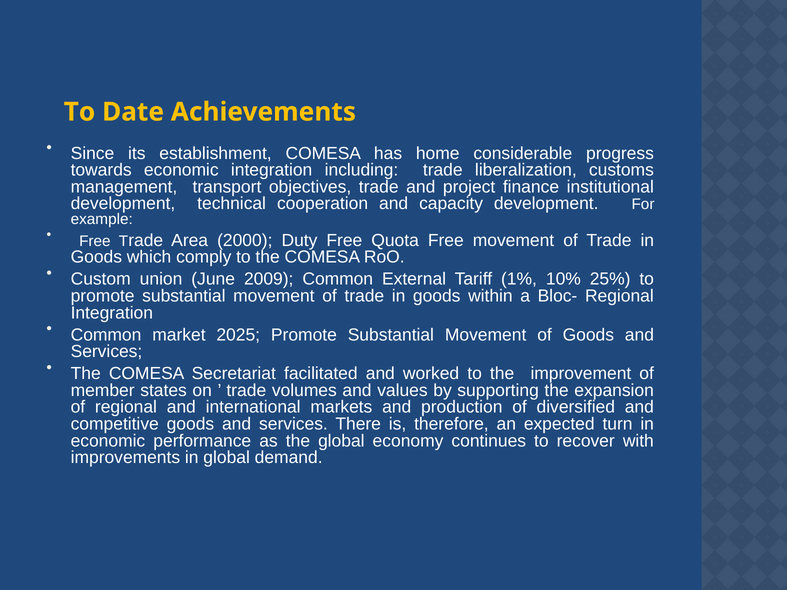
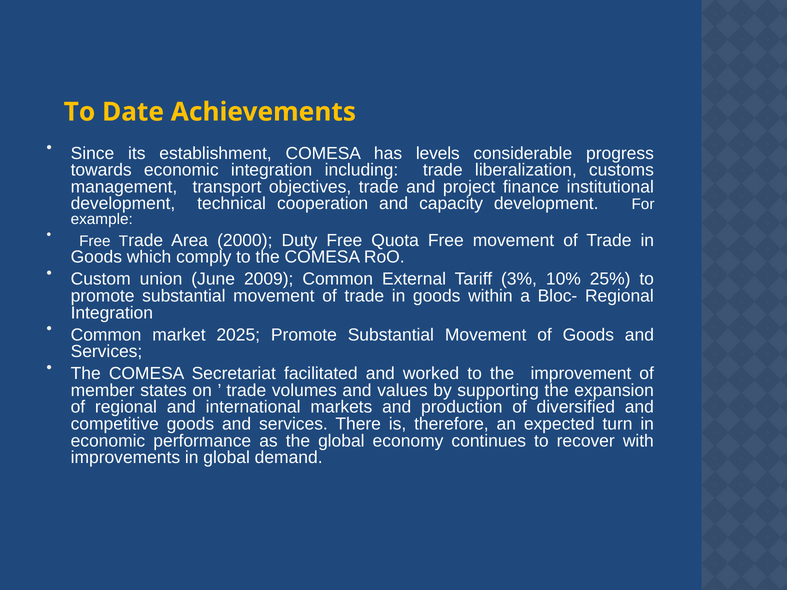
home: home -> levels (438, 153)
1%: 1% -> 3% (519, 279)
